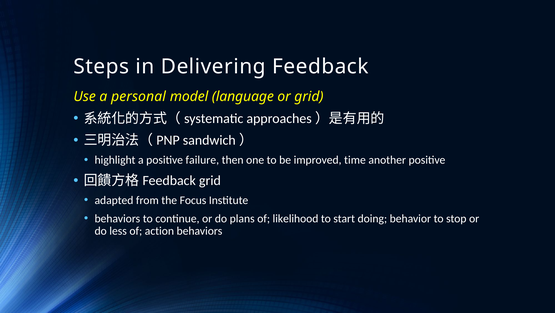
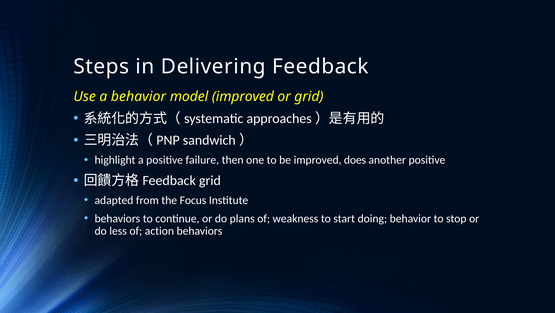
a personal: personal -> behavior (138, 96)
model language: language -> improved (243, 96)
time: time -> does (355, 160)
likelihood: likelihood -> weakness (295, 218)
